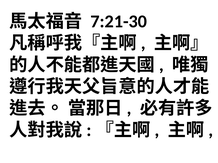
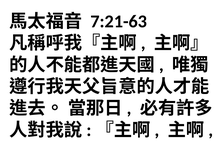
7:21-30: 7:21-30 -> 7:21-63 (119, 21)
